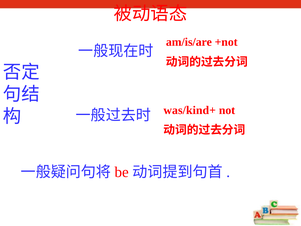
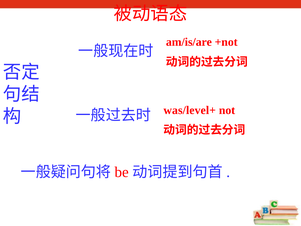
was/kind+: was/kind+ -> was/level+ (190, 110)
